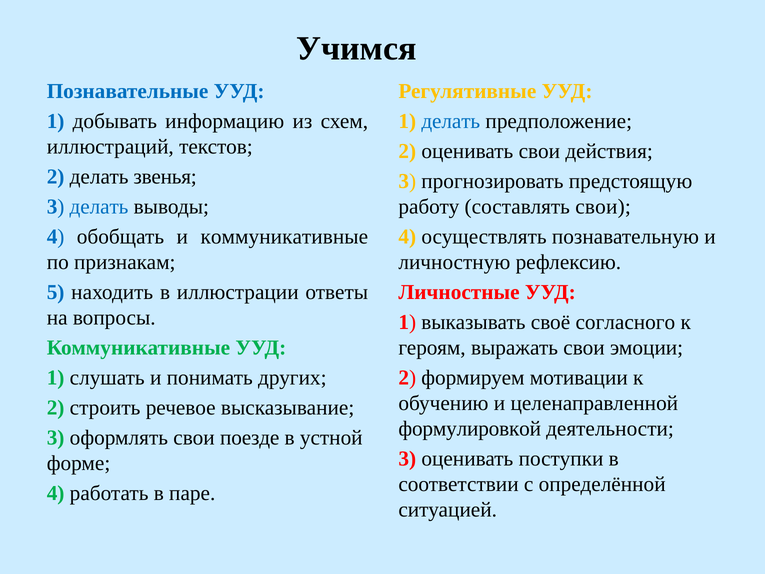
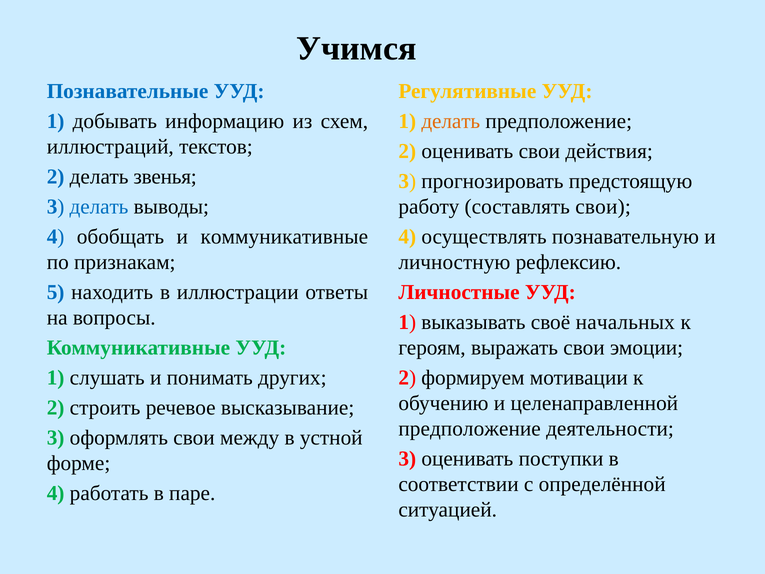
делать colour: blue -> orange (451, 121)
согласного: согласного -> начальных (625, 322)
формулировкой: формулировкой -> предположение (470, 428)
поезде: поезде -> между (250, 437)
